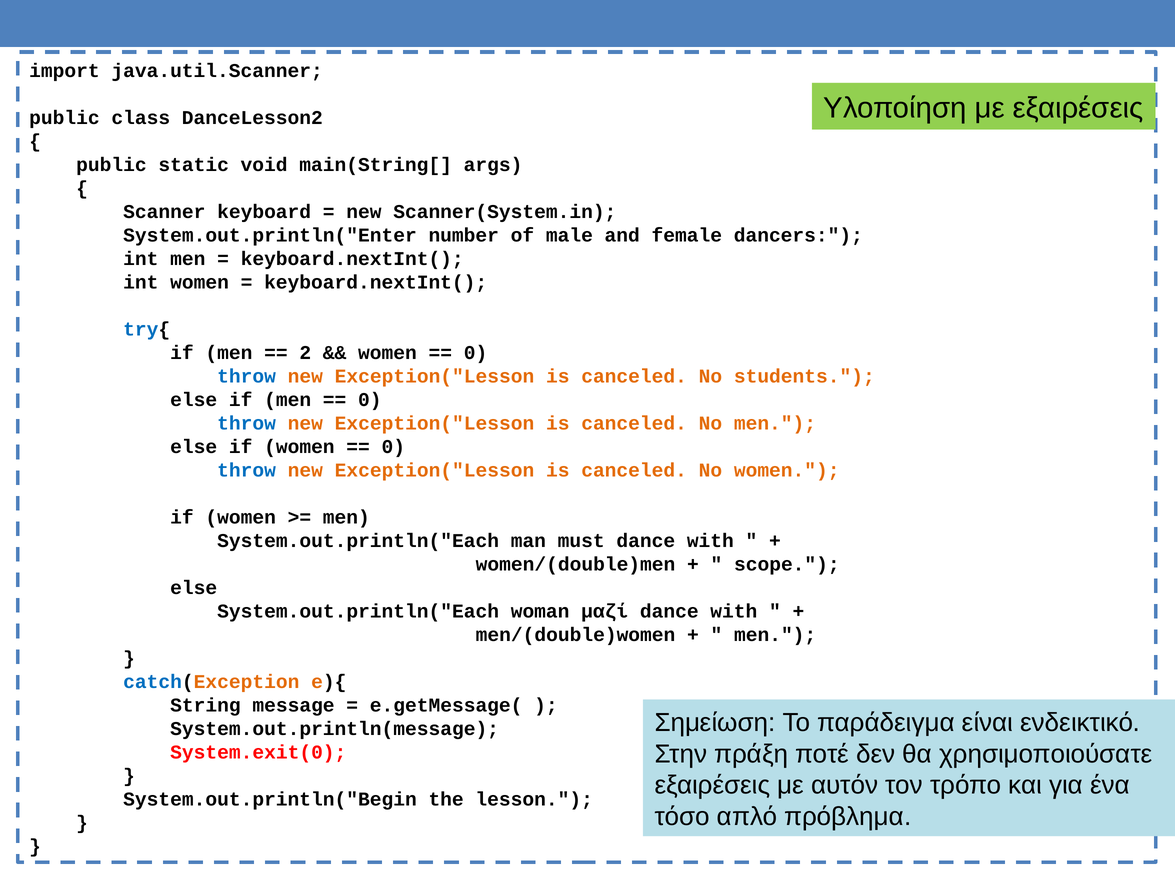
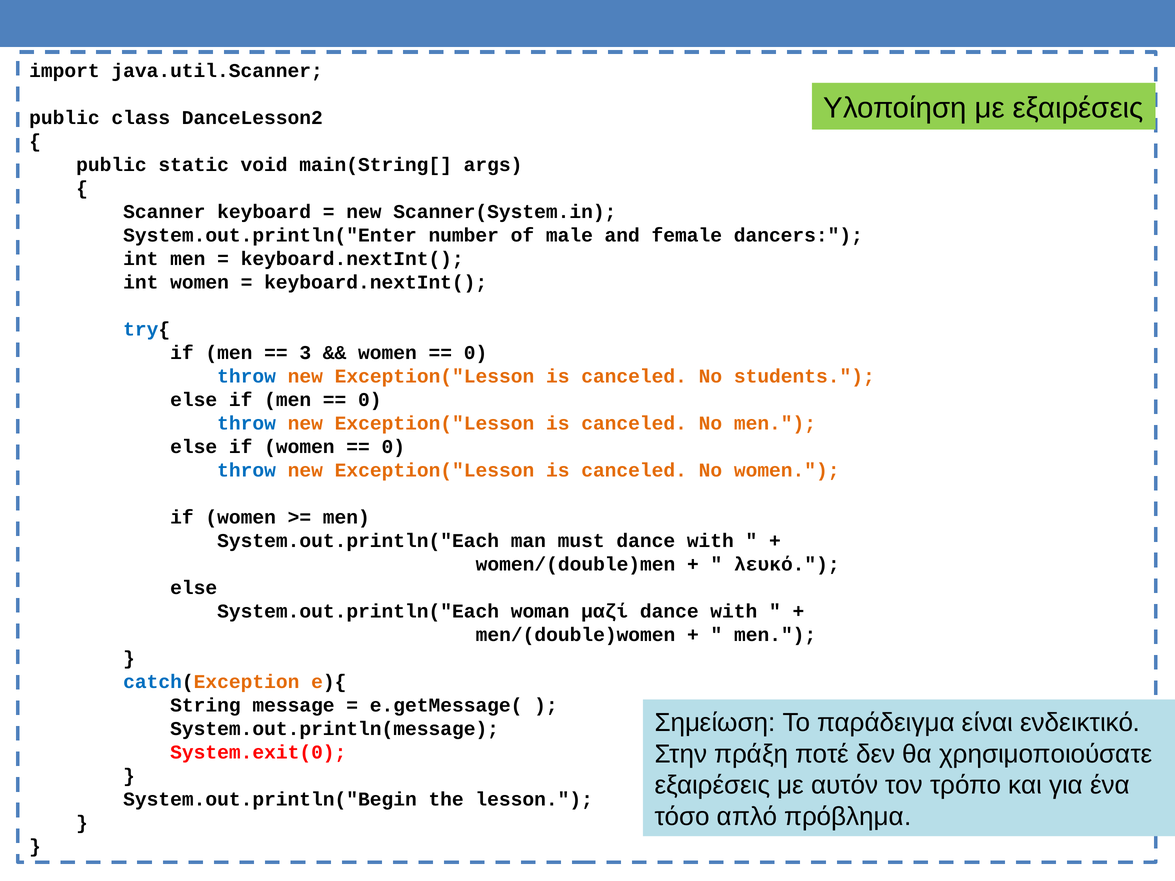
2: 2 -> 3 (305, 353)
scope: scope -> λευκό (787, 564)
